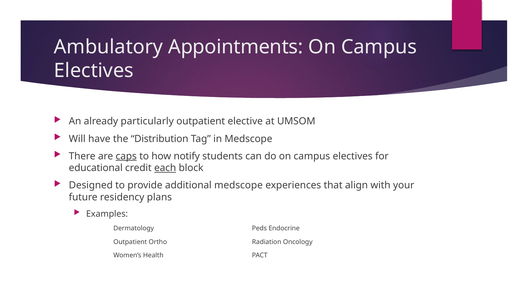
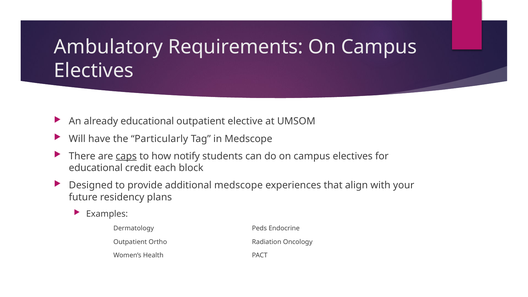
Appointments: Appointments -> Requirements (236, 47)
already particularly: particularly -> educational (147, 121)
Distribution: Distribution -> Particularly (160, 139)
each underline: present -> none (165, 168)
